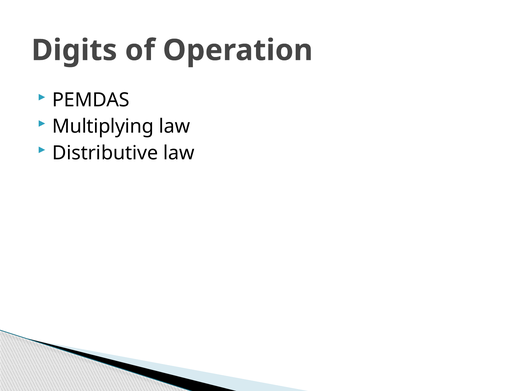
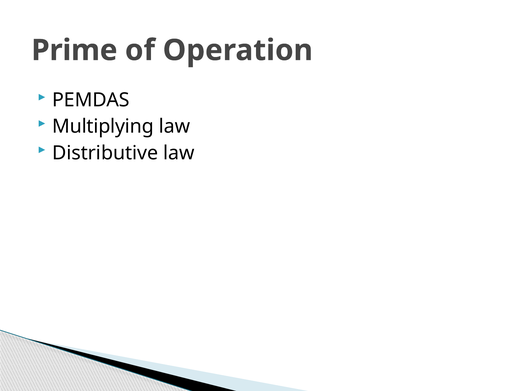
Digits: Digits -> Prime (74, 50)
